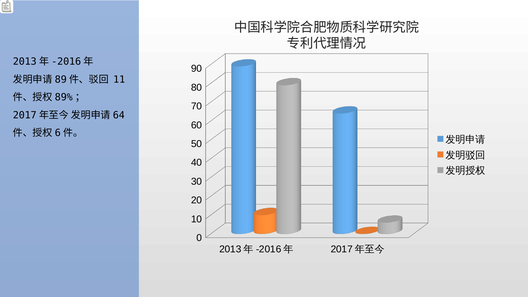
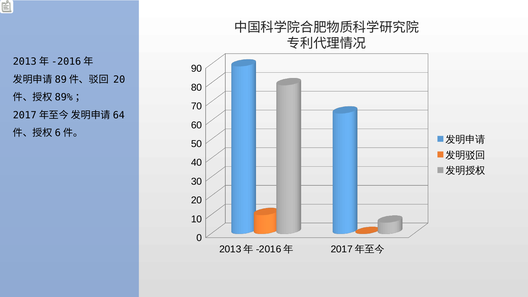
11: 11 -> 20 (119, 80)
